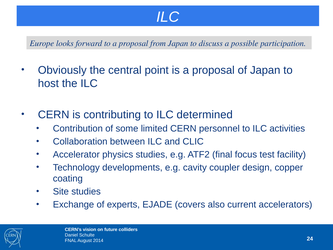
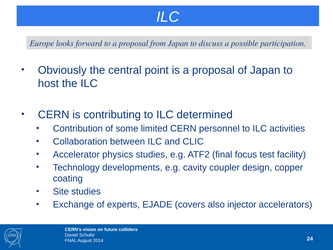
current: current -> injector (242, 204)
